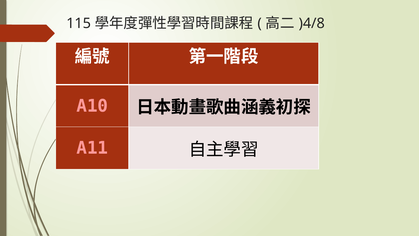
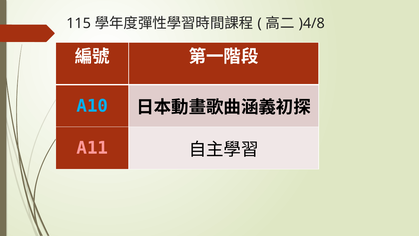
A10 colour: pink -> light blue (92, 106)
